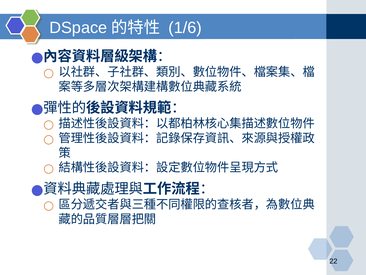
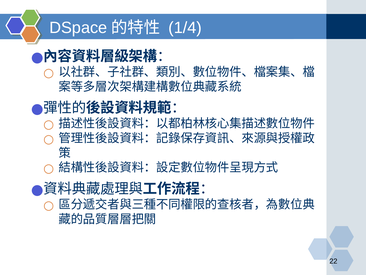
1/6: 1/6 -> 1/4 (185, 28)
